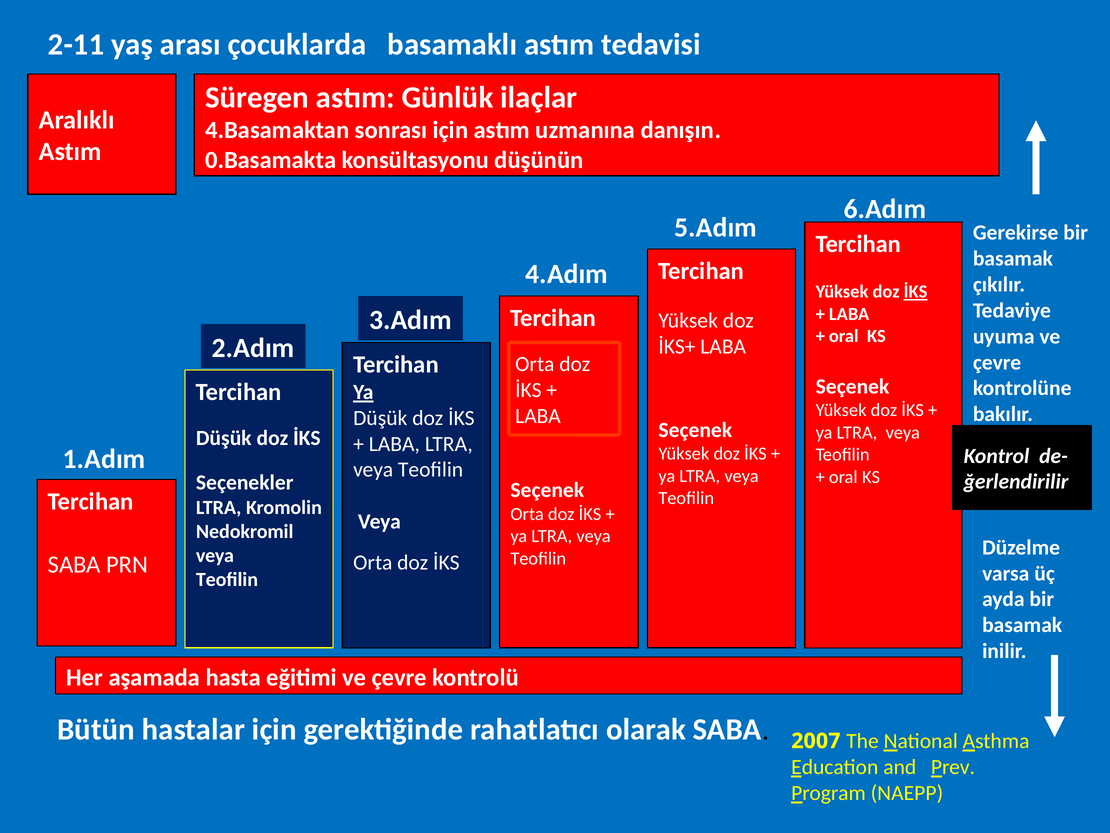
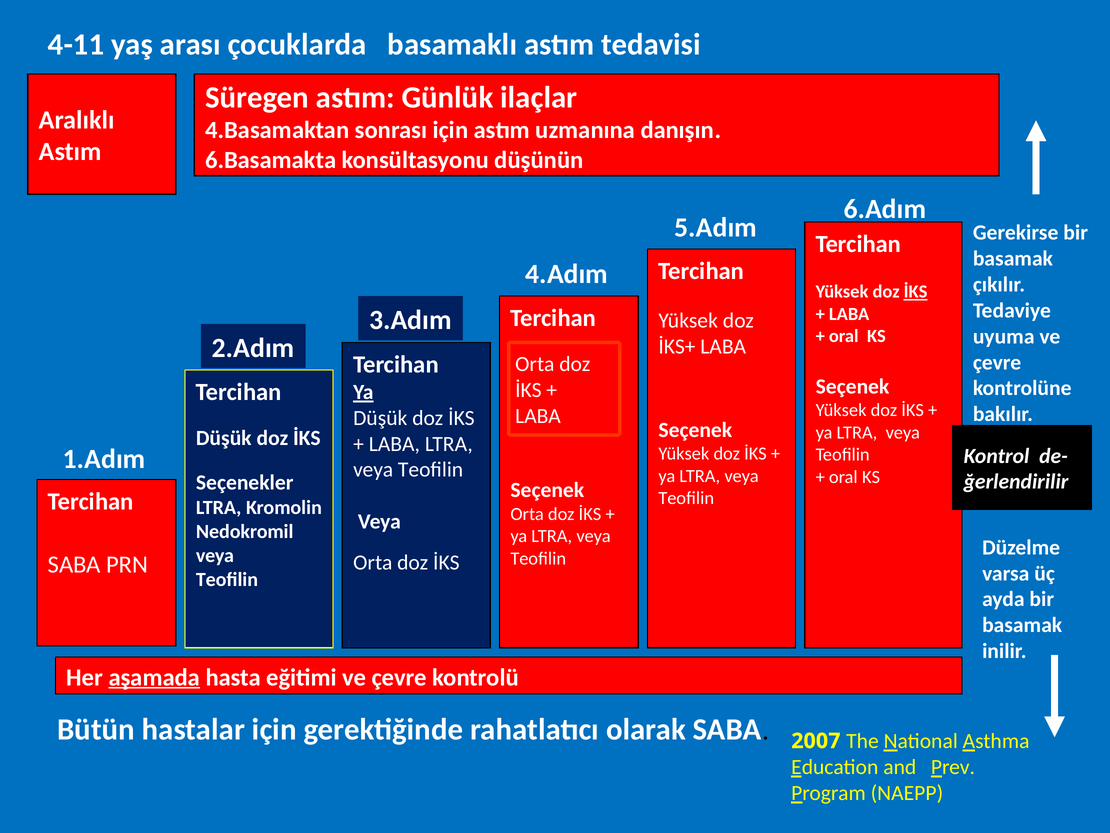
2-11: 2-11 -> 4-11 (76, 45)
0.Basamakta: 0.Basamakta -> 6.Basamakta (271, 160)
aşamada underline: none -> present (154, 677)
